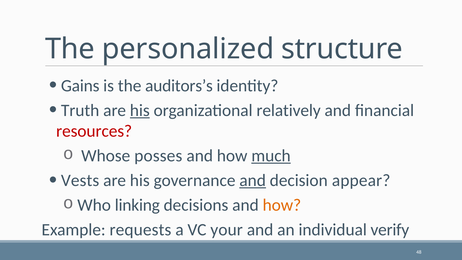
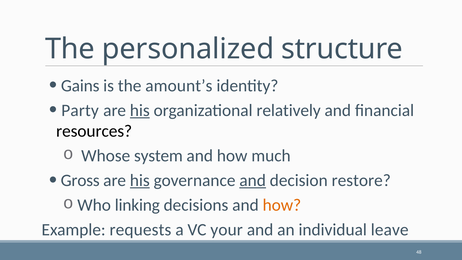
auditors’s: auditors’s -> amount’s (179, 86)
Truth: Truth -> Party (80, 110)
resources colour: red -> black (94, 131)
posses: posses -> system (158, 156)
much underline: present -> none (271, 156)
Vests: Vests -> Gross (80, 180)
his underline: none -> present (140, 180)
appear: appear -> restore (361, 180)
verify: verify -> leave (390, 230)
